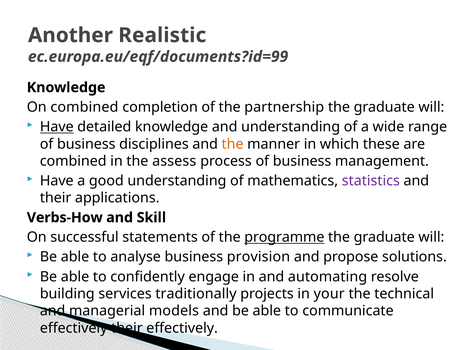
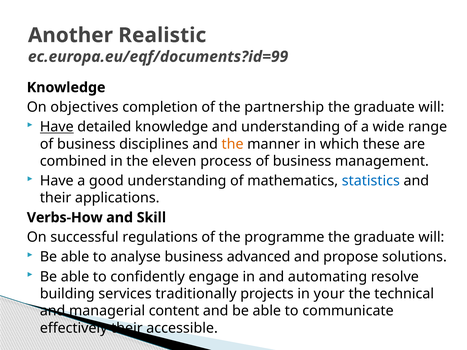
On combined: combined -> objectives (84, 107)
assess: assess -> eleven (174, 161)
statistics colour: purple -> blue (371, 181)
statements: statements -> regulations (160, 237)
programme underline: present -> none (284, 237)
provision: provision -> advanced (259, 257)
models: models -> content (174, 311)
their effectively: effectively -> accessible (182, 328)
